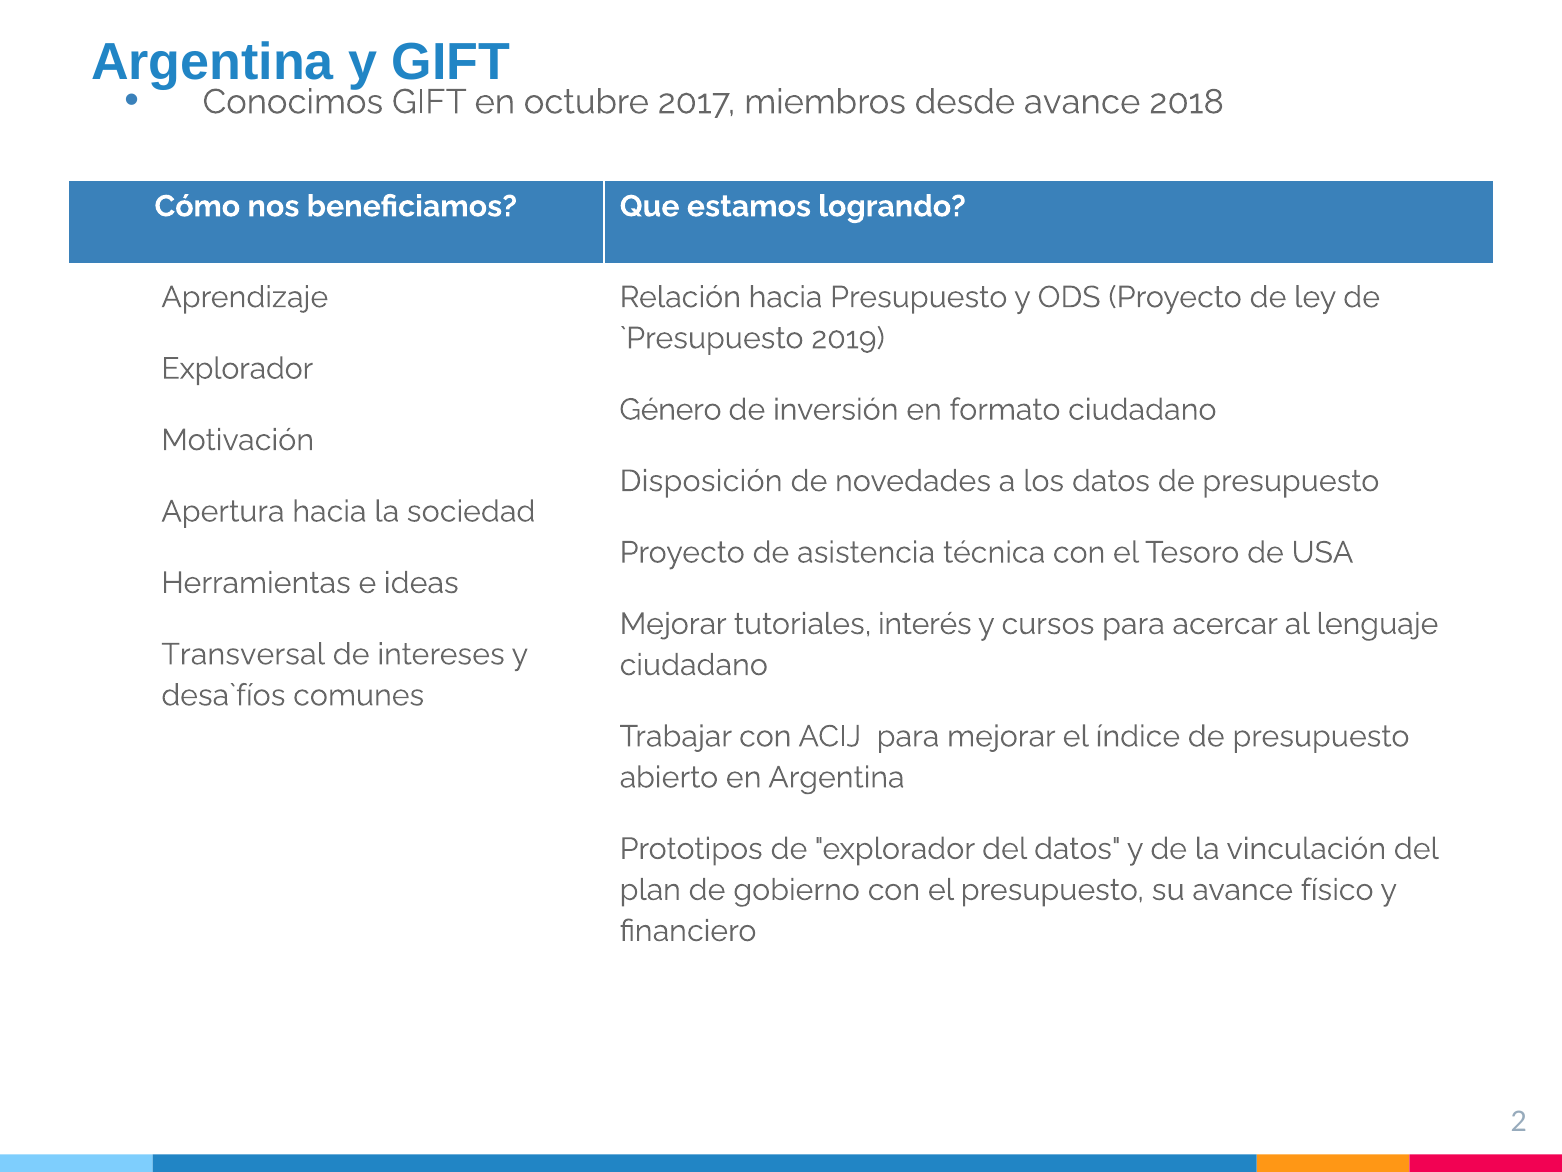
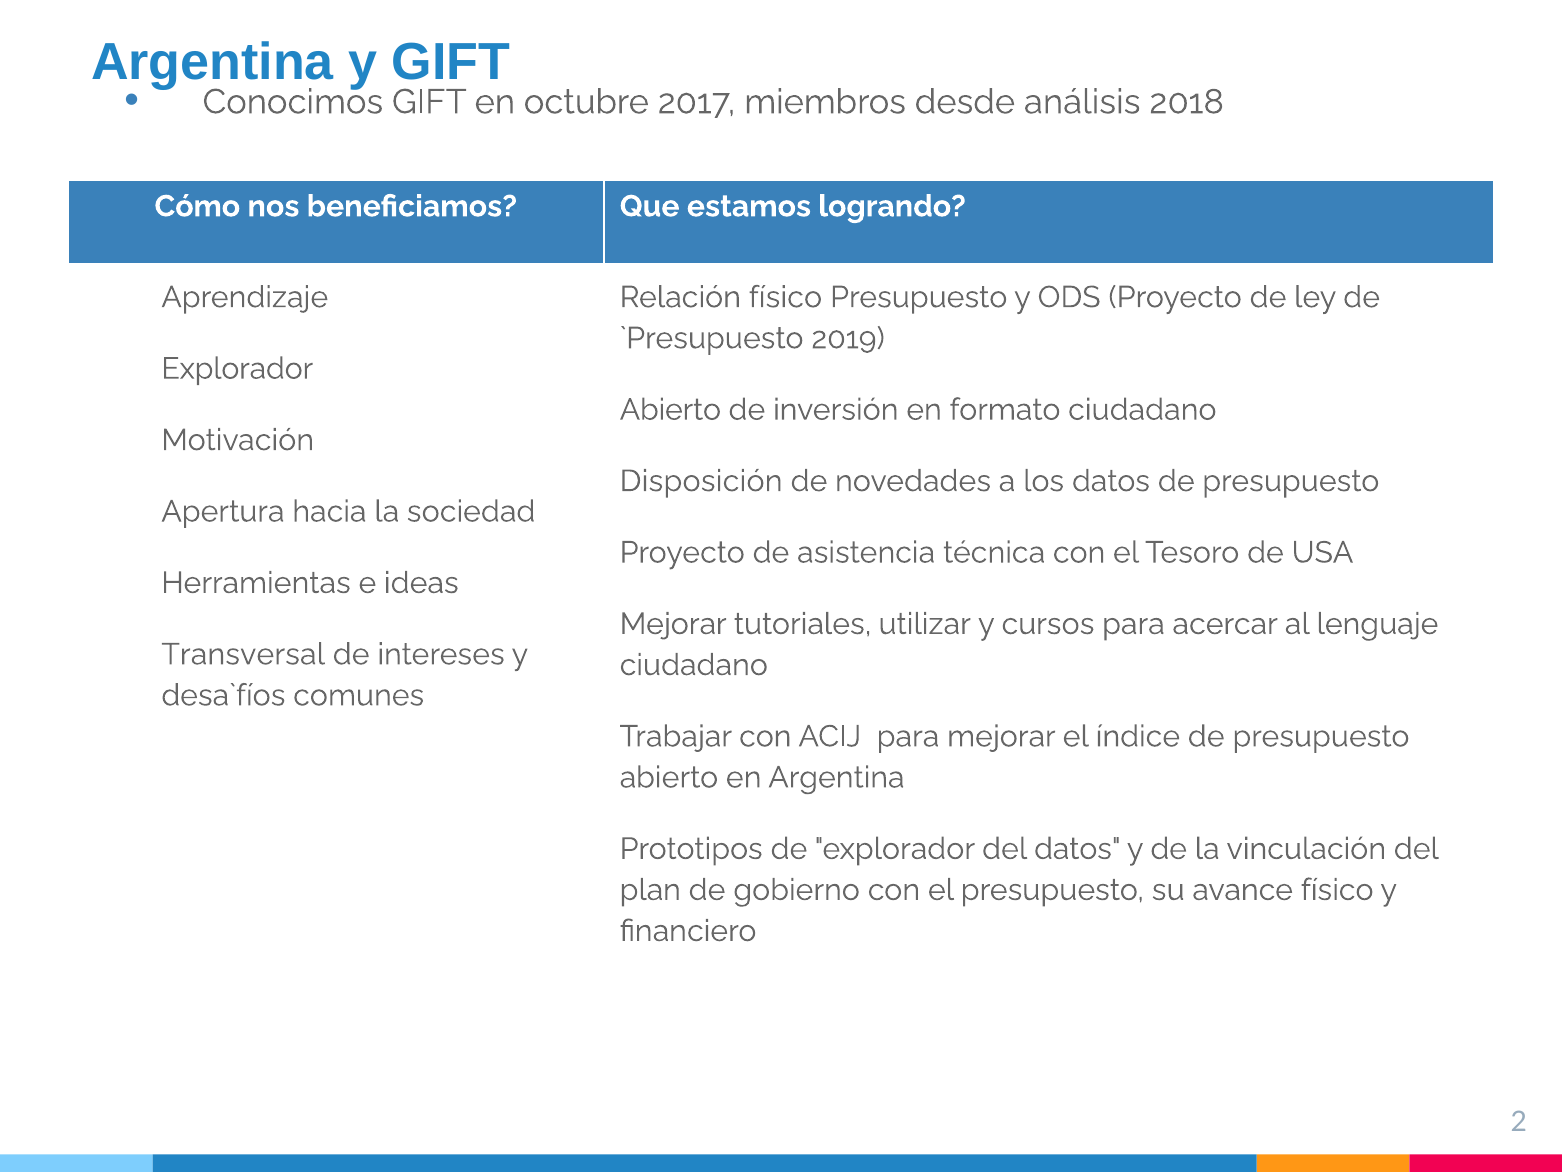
desde avance: avance -> análisis (1082, 102)
Relación hacia: hacia -> físico (785, 297)
Género: Género -> Abierto (670, 410)
interés: interés -> utilizar (925, 624)
